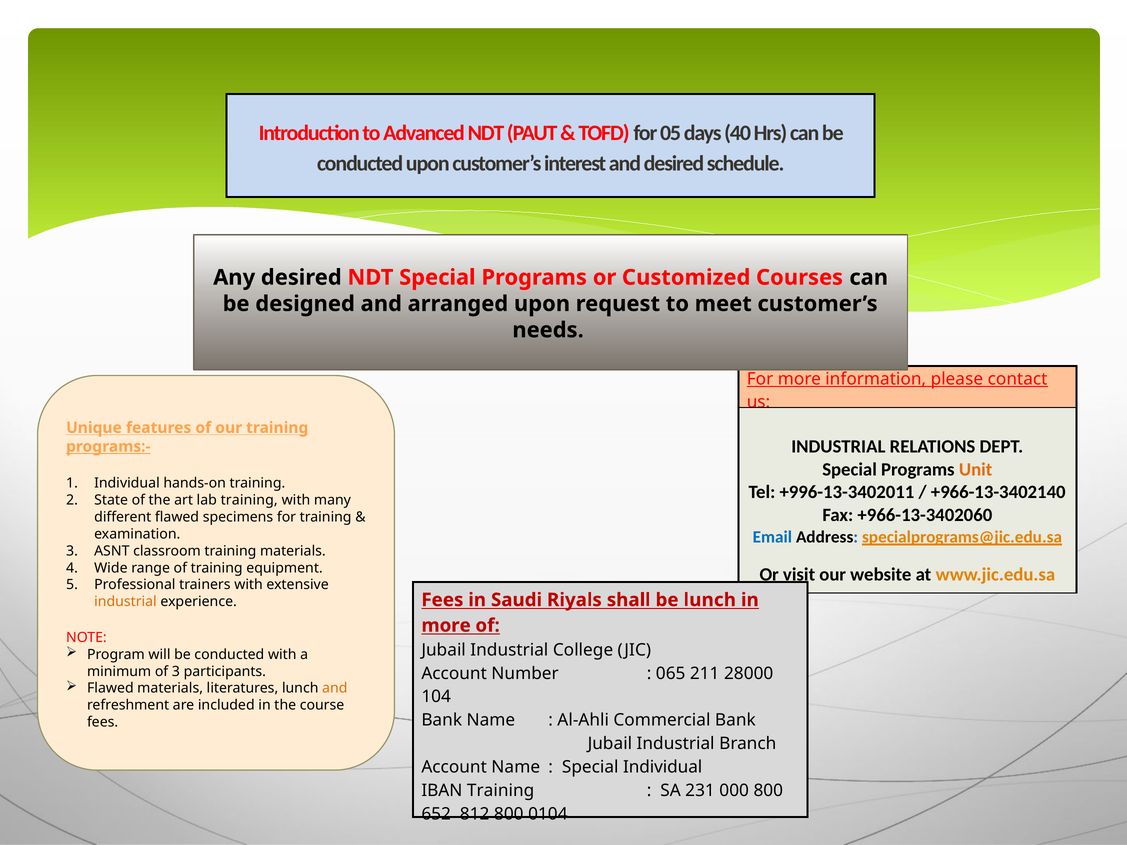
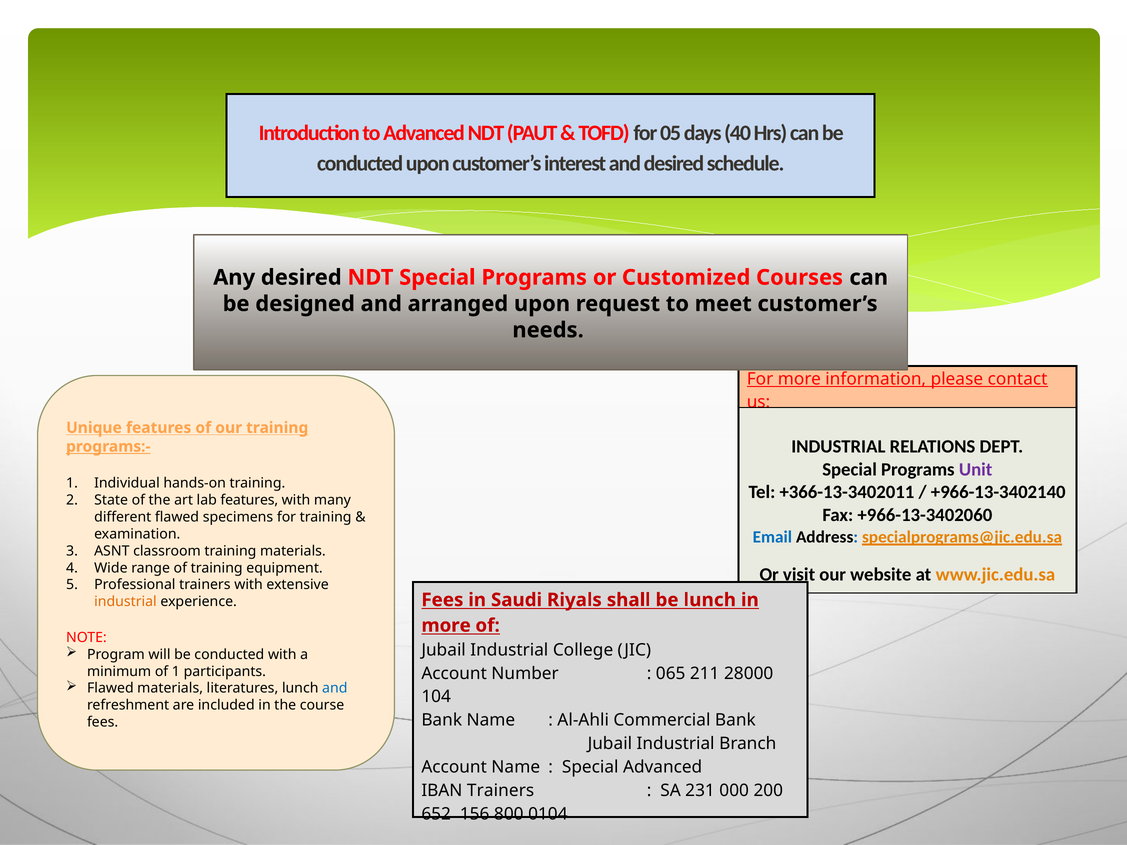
Unit colour: orange -> purple (976, 469)
+996-13-3402011: +996-13-3402011 -> +366-13-3402011 (847, 492)
lab training: training -> features (249, 500)
of 3: 3 -> 1 (176, 672)
and colour: orange -> blue (335, 689)
Special Individual: Individual -> Advanced (663, 767)
IBAN Training: Training -> Trainers (501, 791)
000 800: 800 -> 200 (768, 791)
812: 812 -> 156 (475, 814)
